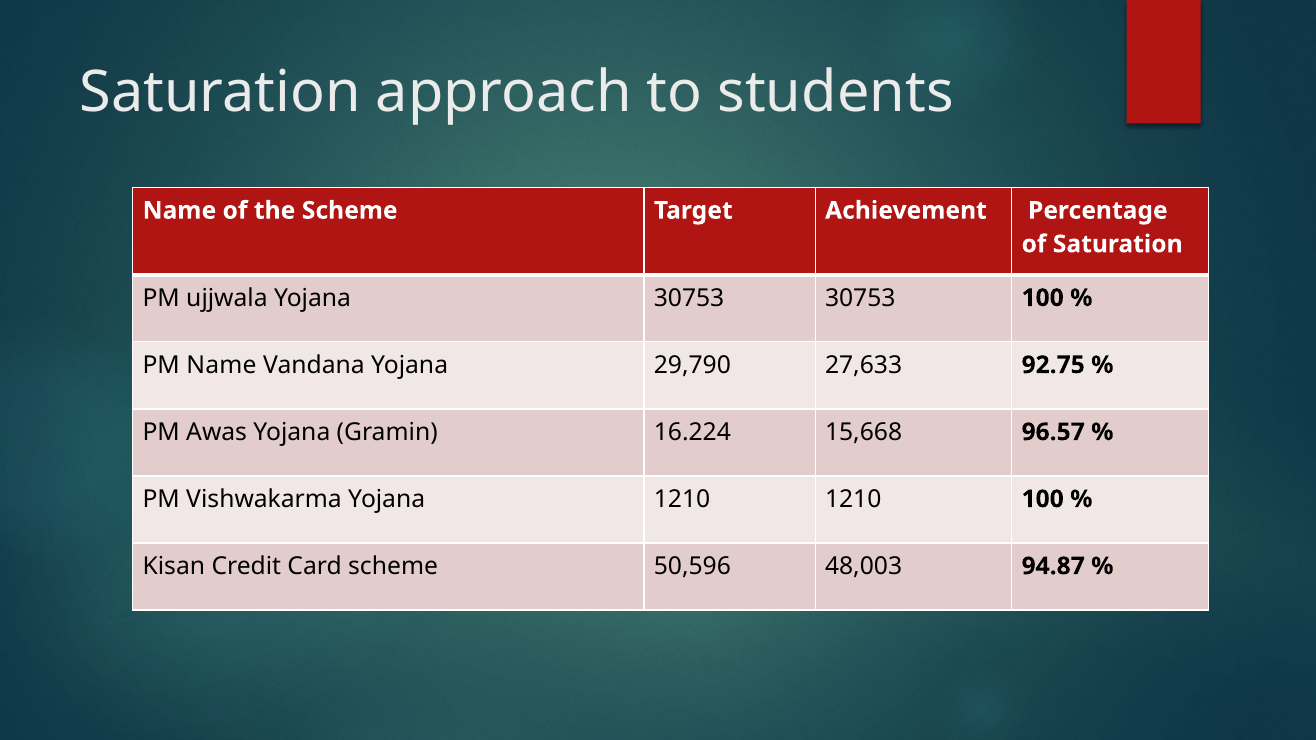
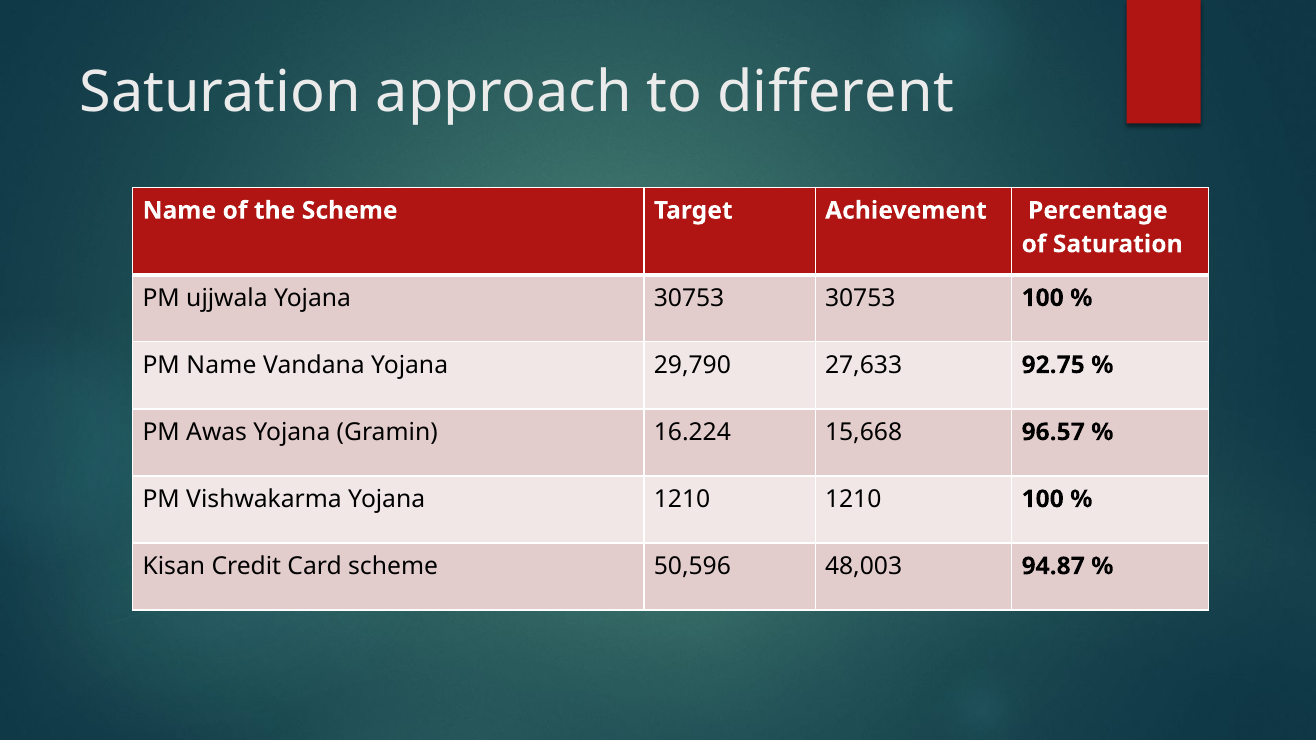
students: students -> different (836, 92)
